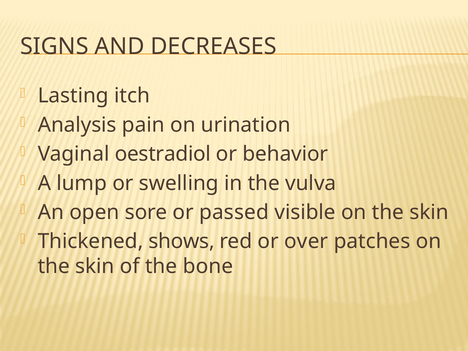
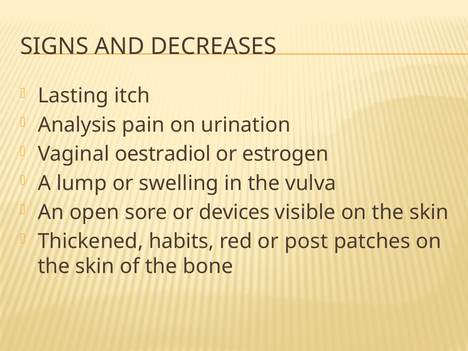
behavior: behavior -> estrogen (285, 154)
passed: passed -> devices (234, 212)
shows: shows -> habits (181, 241)
over: over -> post (306, 241)
